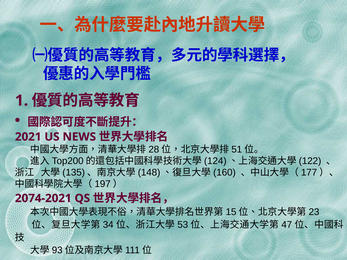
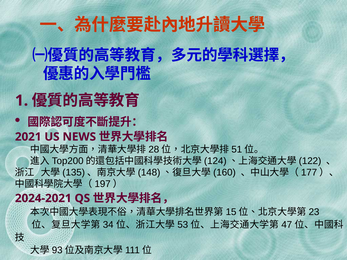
2074-2021: 2074-2021 -> 2024-2021 (43, 198)
